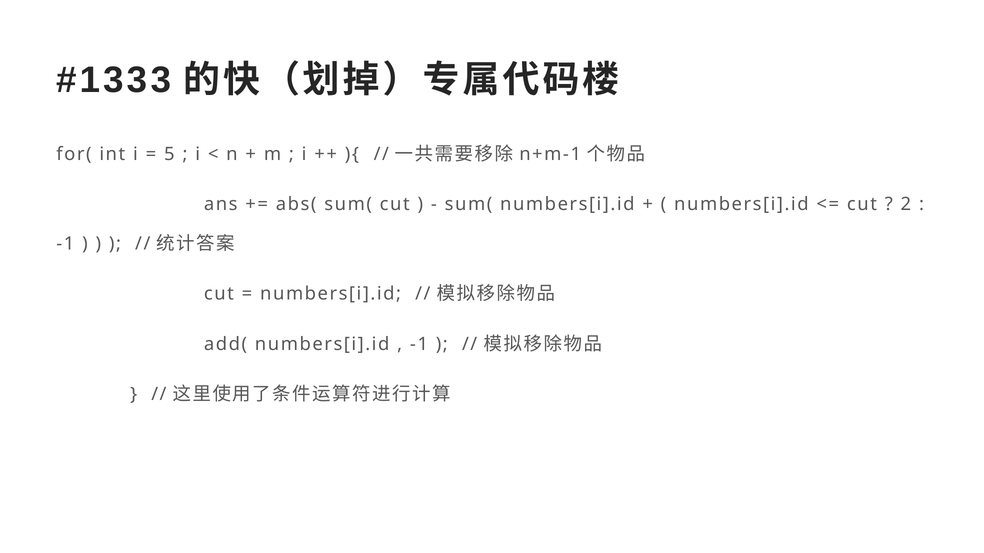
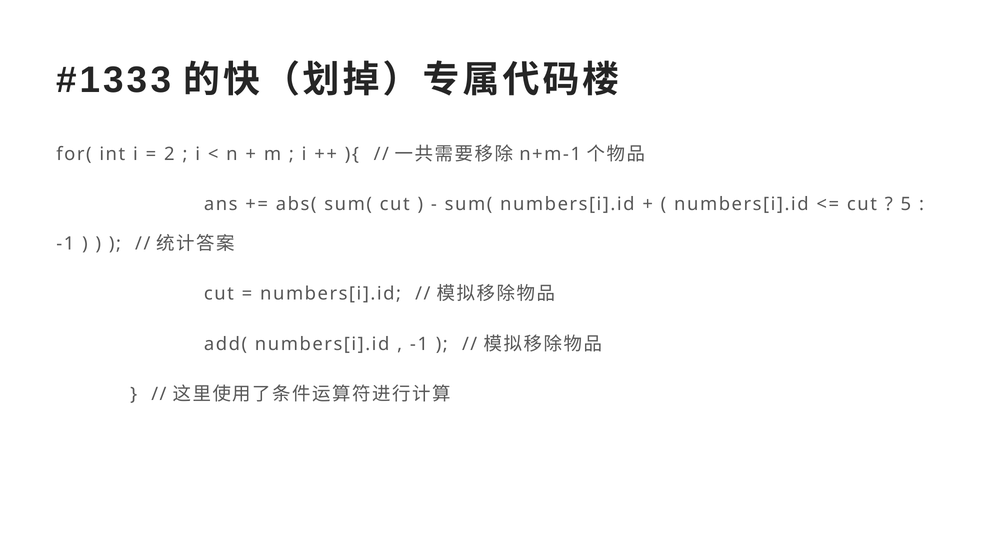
5: 5 -> 2 (169, 154)
2: 2 -> 5 (906, 204)
